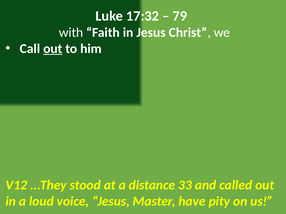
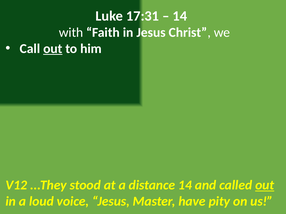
17:32: 17:32 -> 17:31 (143, 16)
79: 79 -> 14 (180, 16)
distance 33: 33 -> 14 (185, 186)
out underline: none -> present (265, 186)
